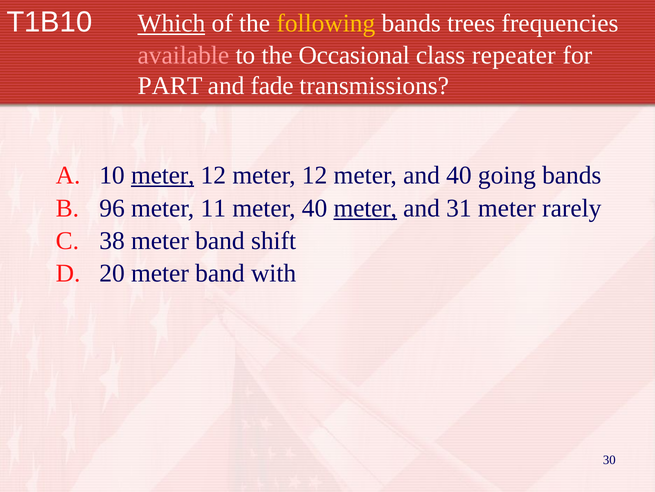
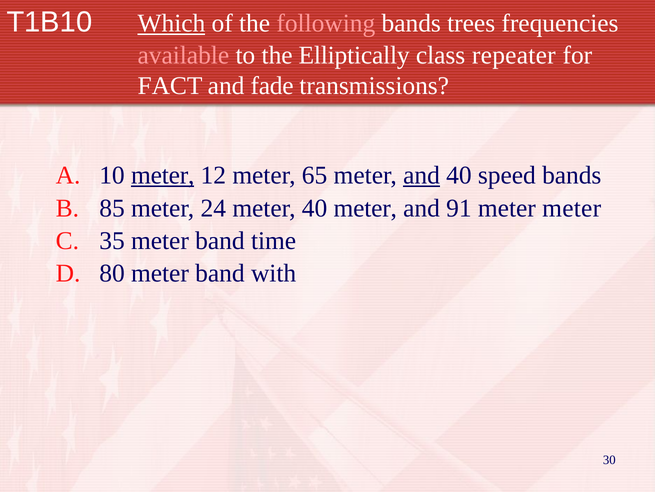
following colour: yellow -> pink (326, 23)
Occasional: Occasional -> Elliptically (354, 55)
PART: PART -> FACT (170, 86)
12 meter 12: 12 -> 65 (315, 175)
and underline: none -> present (422, 175)
going: going -> speed (507, 175)
96: 96 -> 85 (112, 208)
11: 11 -> 24 (213, 208)
meter underline: present -> none (365, 208)
31: 31 -> 91 (459, 208)
meter rarely: rarely -> meter (572, 208)
38: 38 -> 35 (112, 240)
shift: shift -> time (274, 240)
20: 20 -> 80 (112, 273)
